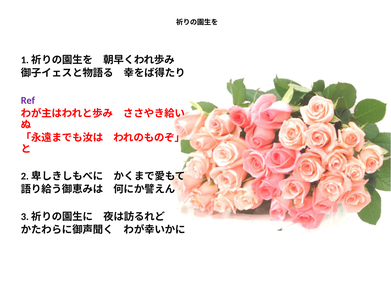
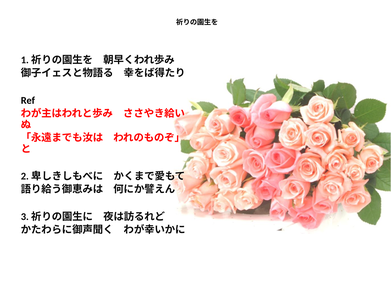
Ref colour: purple -> black (28, 101)
